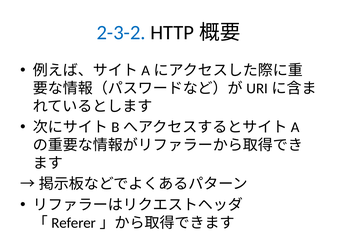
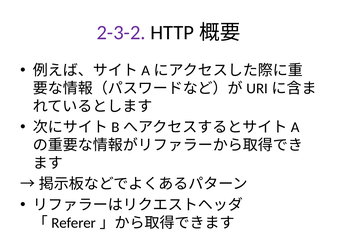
2-3-2 colour: blue -> purple (121, 33)
